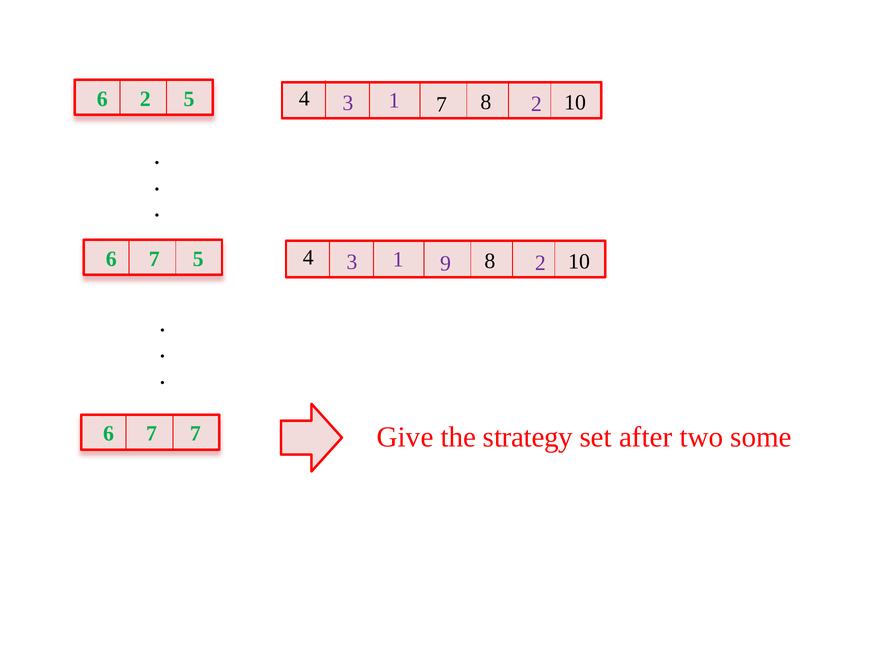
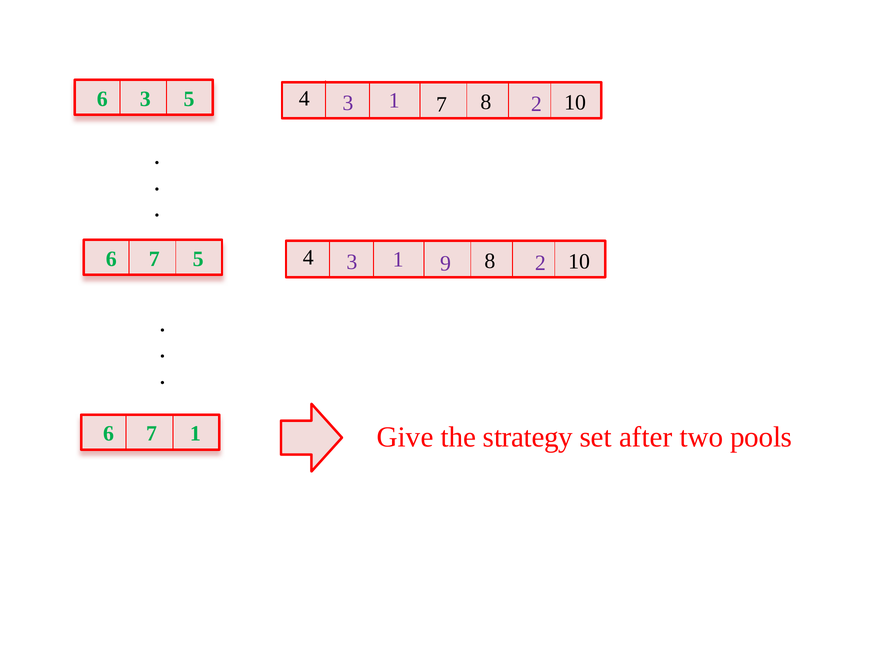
6 2: 2 -> 3 (145, 99)
7 7: 7 -> 1 (195, 434)
some: some -> pools (761, 437)
